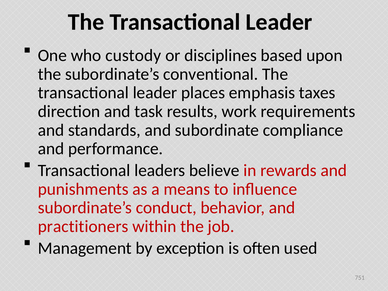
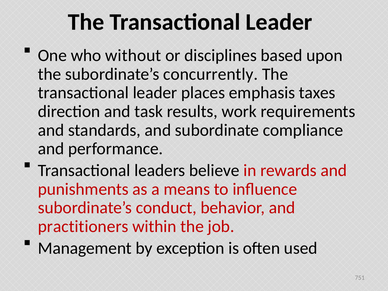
custody: custody -> without (133, 56)
conventional: conventional -> concurrently (211, 74)
